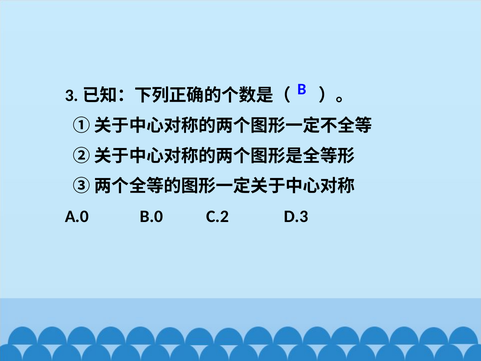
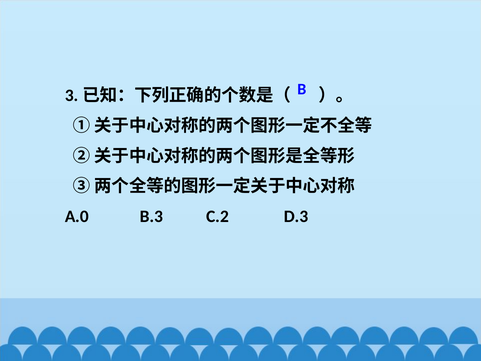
B.0: B.0 -> B.3 (151, 216)
